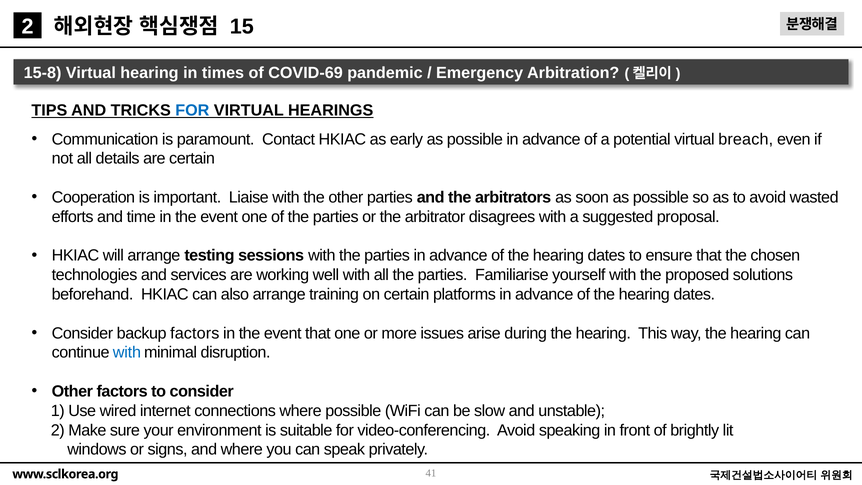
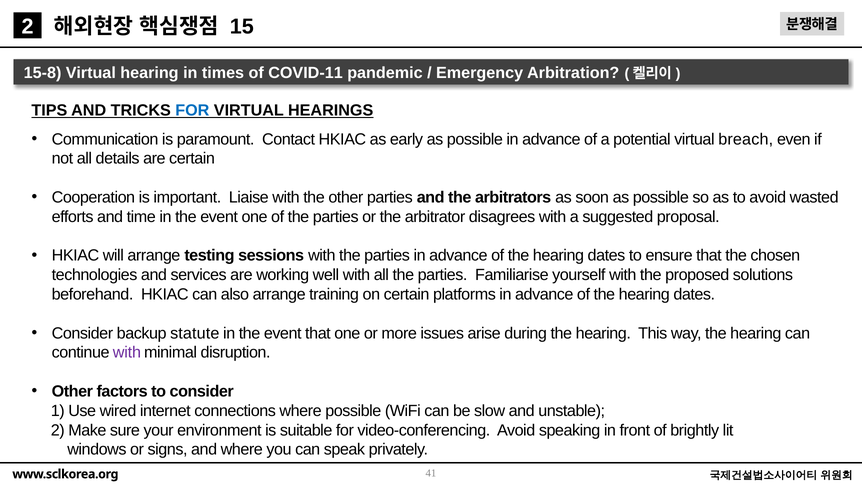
COVID-69: COVID-69 -> COVID-11 (306, 73)
backup factors: factors -> statute (195, 333)
with colour: blue -> purple (127, 353)
